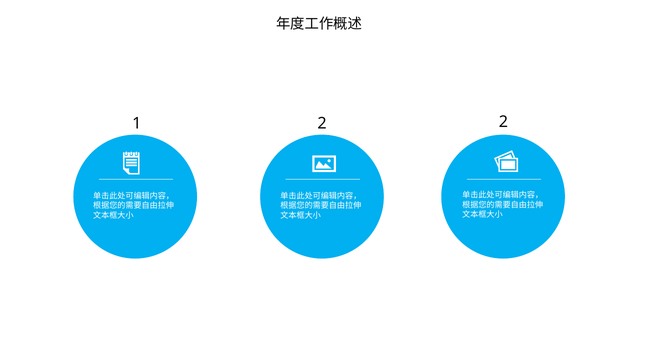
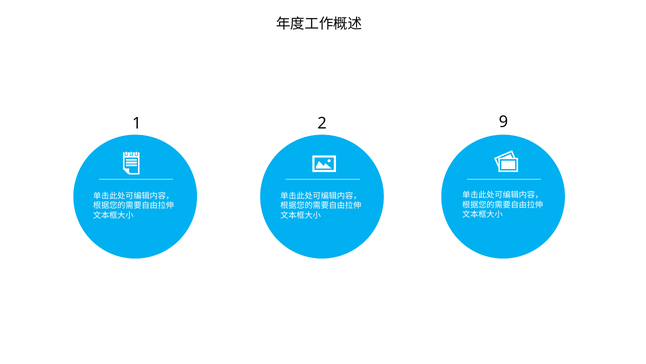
2 2: 2 -> 9 (503, 122)
